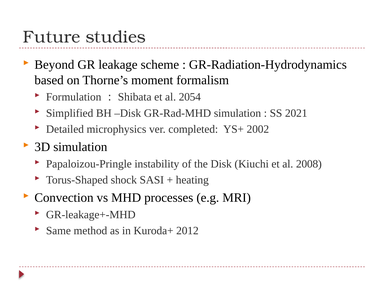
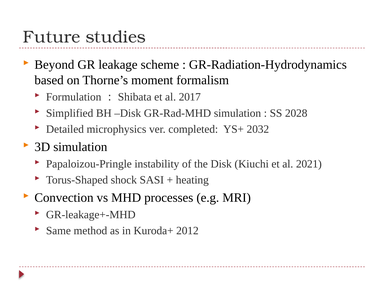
2054: 2054 -> 2017 (190, 97)
2021: 2021 -> 2028 (296, 113)
2002: 2002 -> 2032 (258, 129)
2008: 2008 -> 2021 (309, 164)
